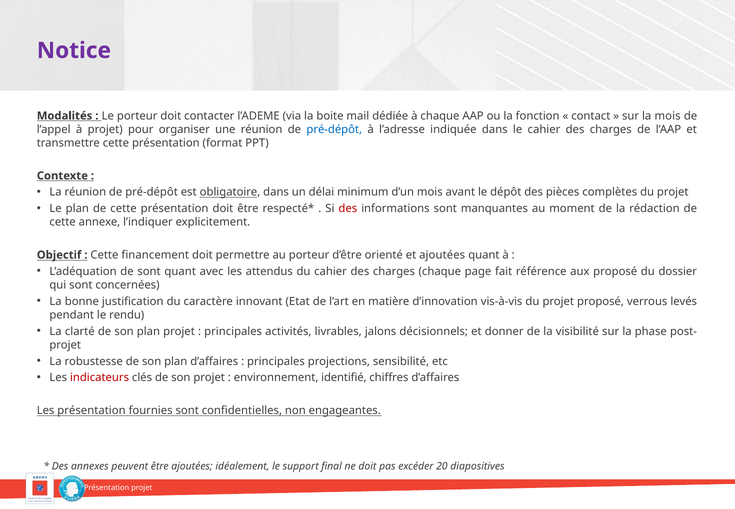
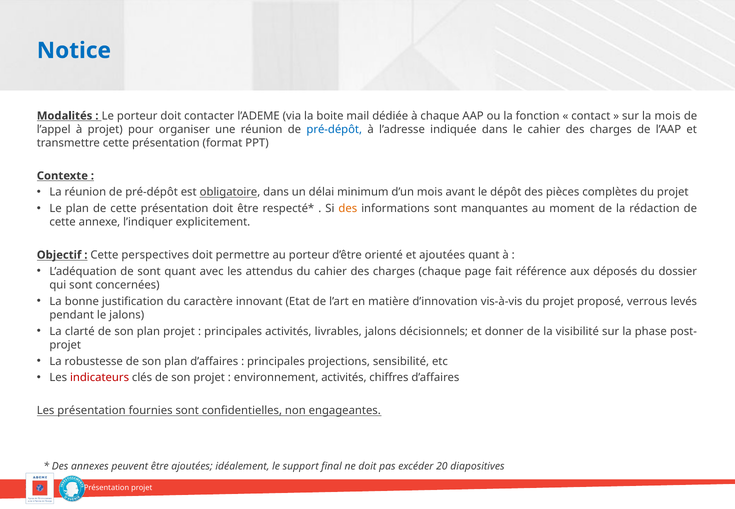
Notice colour: purple -> blue (74, 51)
des colour: red -> orange (348, 209)
financement: financement -> perspectives (155, 255)
aux proposé: proposé -> déposés (615, 271)
le rendu: rendu -> jalons (127, 315)
environnement identifié: identifié -> activités (344, 378)
